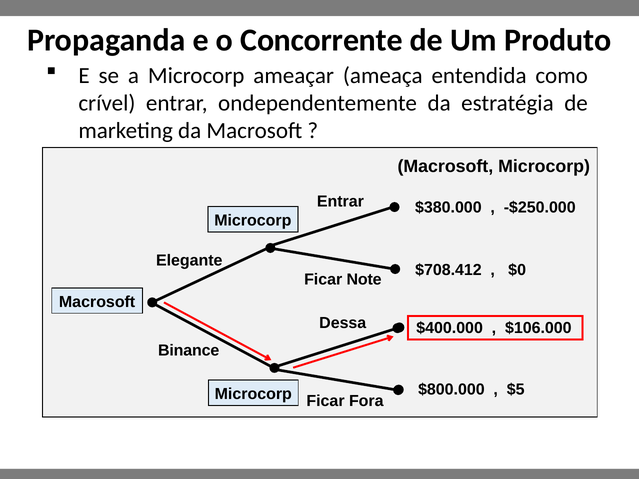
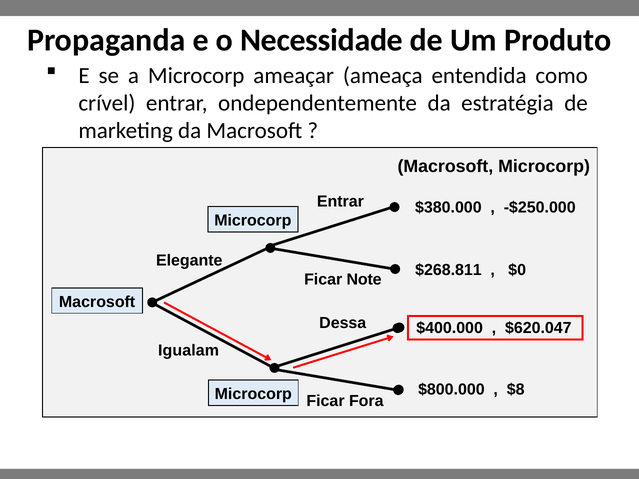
Concorrente: Concorrente -> Necessidade (322, 40)
$708.412: $708.412 -> $268.811 (448, 270)
$106.000: $106.000 -> $620.047 (538, 328)
Binance: Binance -> Igualam (189, 351)
$5: $5 -> $8 (516, 390)
